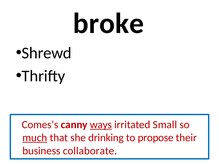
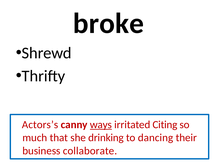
Comes’s: Comes’s -> Actors’s (40, 125)
Small: Small -> Citing (165, 125)
much underline: present -> none (35, 138)
propose: propose -> dancing (156, 138)
